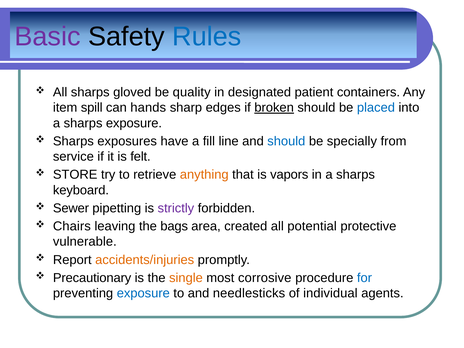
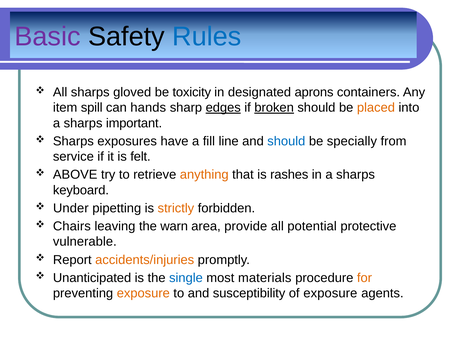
quality: quality -> toxicity (192, 92)
patient: patient -> aprons (314, 92)
edges underline: none -> present (223, 108)
placed colour: blue -> orange (376, 108)
sharps exposure: exposure -> important (134, 123)
STORE: STORE -> ABOVE (75, 175)
vapors: vapors -> rashes (289, 175)
Sewer: Sewer -> Under (71, 208)
strictly colour: purple -> orange (176, 208)
bags: bags -> warn (174, 226)
created: created -> provide (246, 226)
Precautionary: Precautionary -> Unanticipated (92, 278)
single colour: orange -> blue (186, 278)
corrosive: corrosive -> materials (265, 278)
for colour: blue -> orange (364, 278)
exposure colour: blue -> orange (143, 293)
needlesticks: needlesticks -> susceptibility (249, 293)
of individual: individual -> exposure (330, 293)
